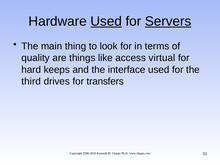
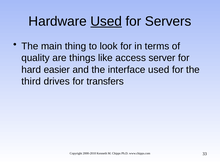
Servers underline: present -> none (168, 21)
virtual: virtual -> server (162, 58)
keeps: keeps -> easier (57, 70)
